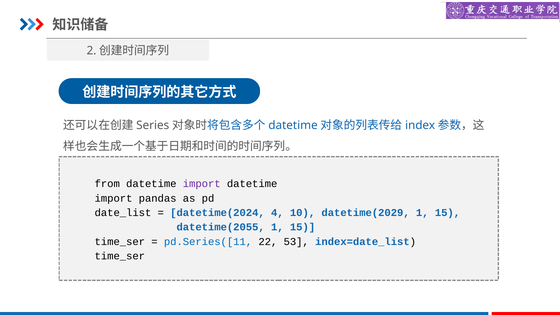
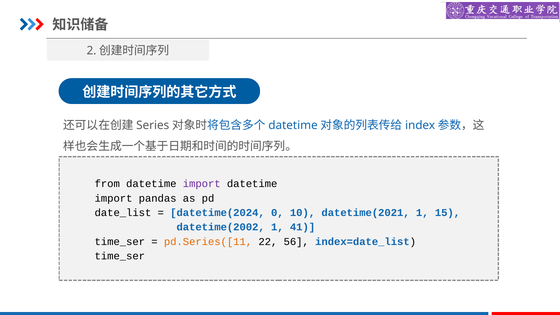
4: 4 -> 0 (277, 213)
datetime(2029: datetime(2029 -> datetime(2021 (366, 213)
datetime(2055: datetime(2055 -> datetime(2002 (221, 227)
15: 15 -> 41 (303, 227)
pd.Series([11 colour: blue -> orange (208, 242)
53: 53 -> 56 (296, 242)
